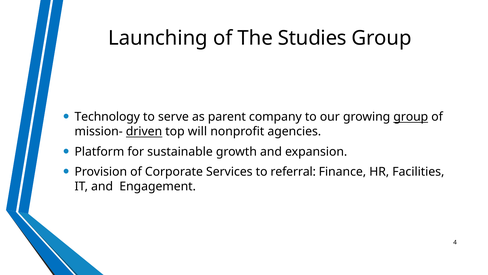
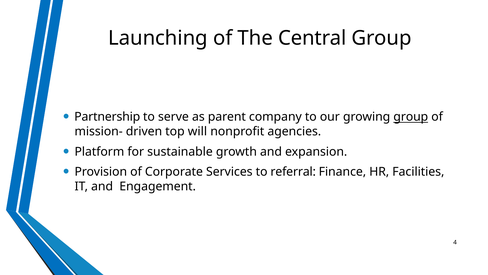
Studies: Studies -> Central (312, 38)
Technology: Technology -> Partnership (107, 117)
driven underline: present -> none (144, 131)
